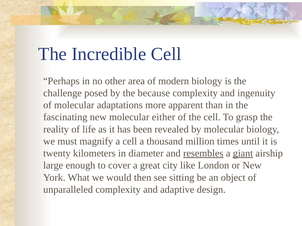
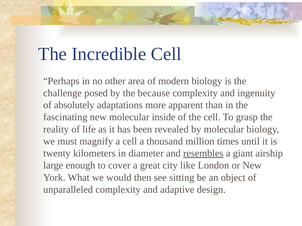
of molecular: molecular -> absolutely (74, 105)
either: either -> inside (164, 117)
giant underline: present -> none (243, 154)
